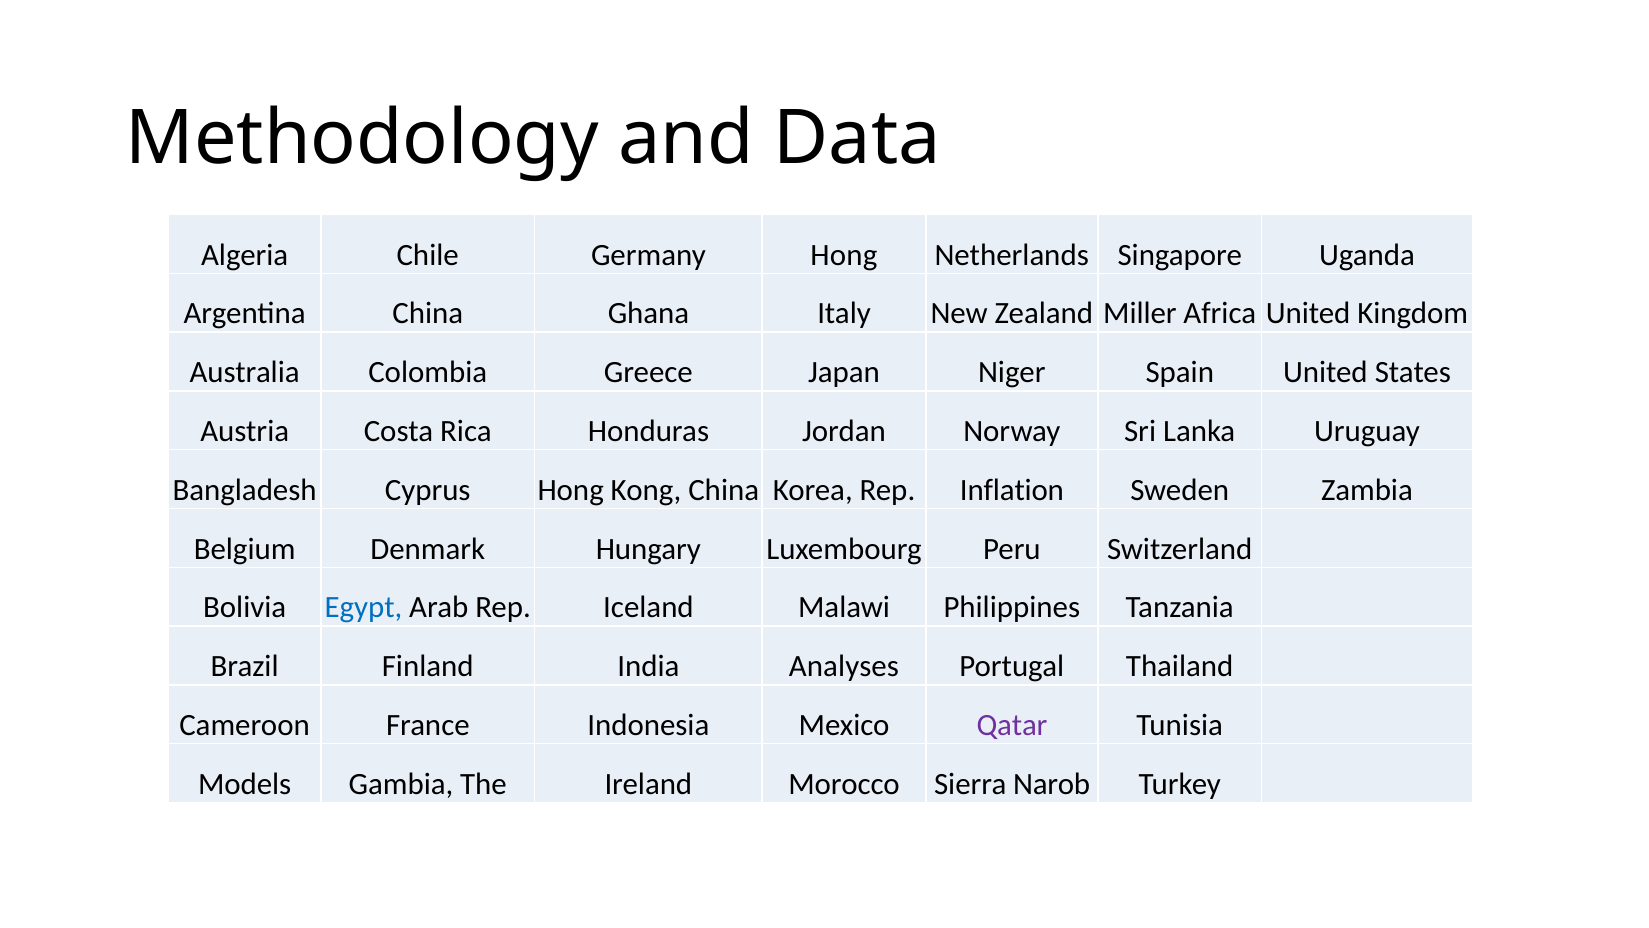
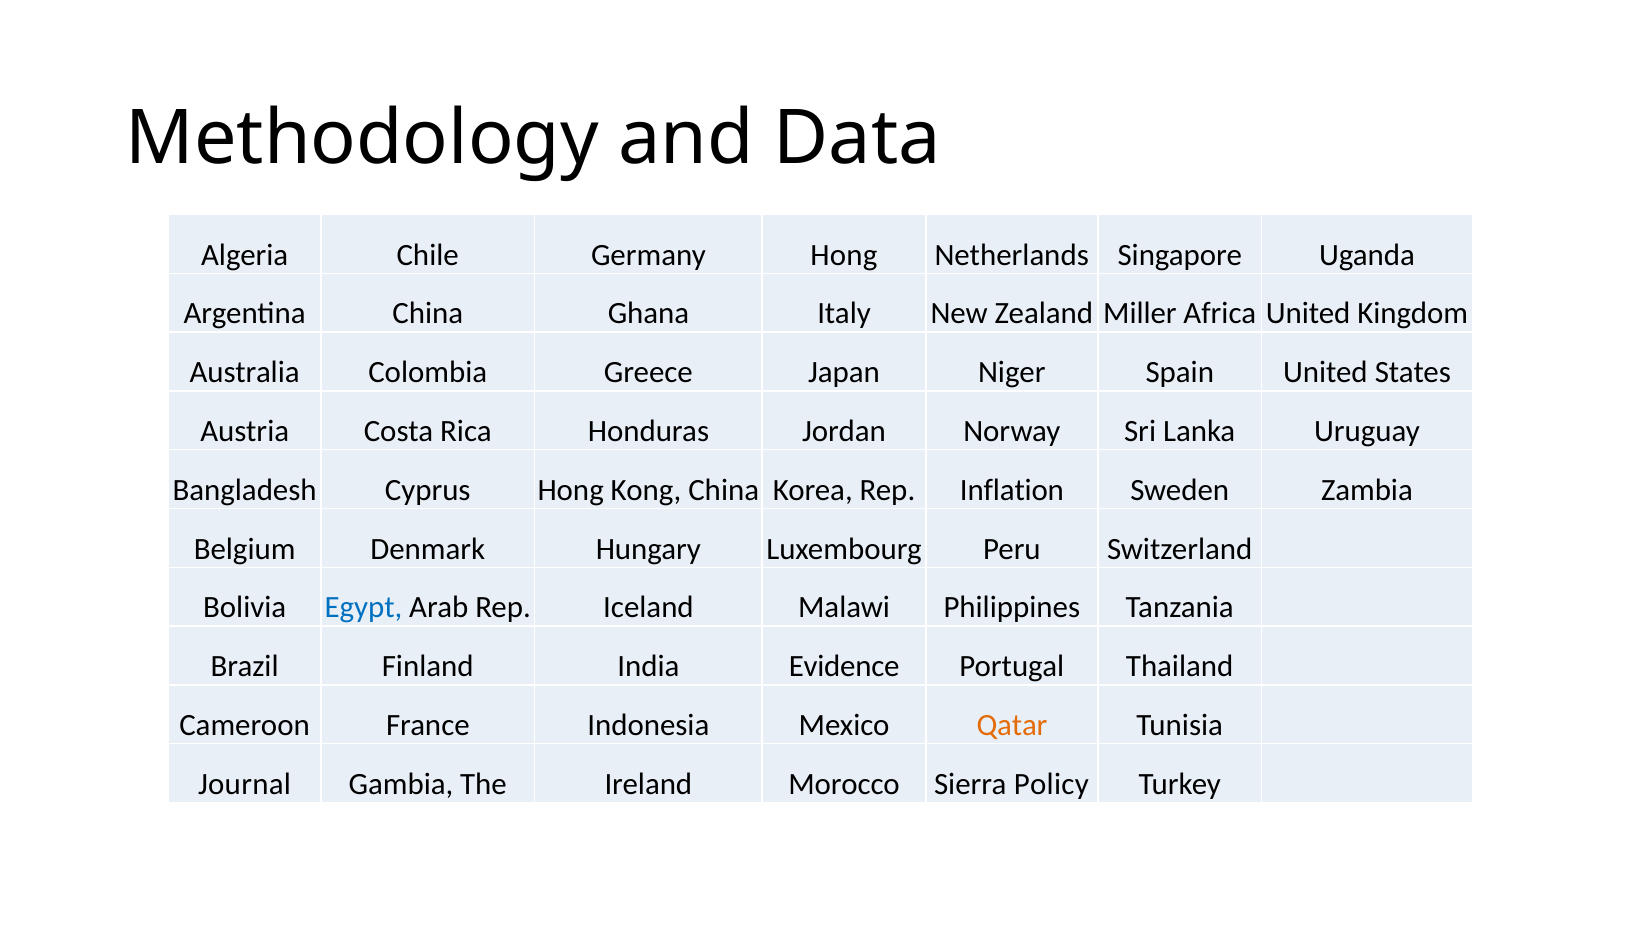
Analyses: Analyses -> Evidence (844, 666)
Qatar colour: purple -> orange (1012, 725)
Models: Models -> Journal (245, 784)
Narob: Narob -> Policy (1051, 784)
